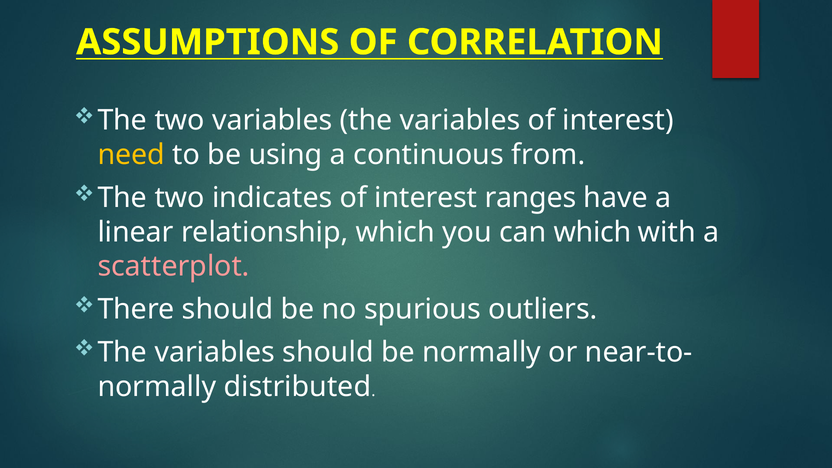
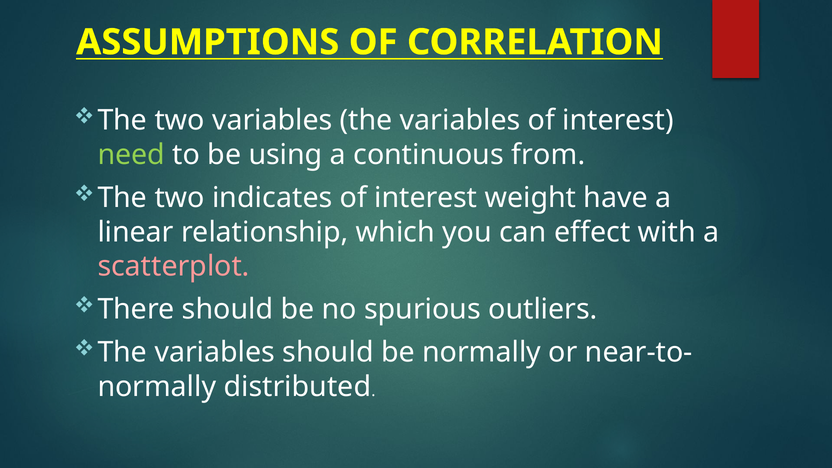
need colour: yellow -> light green (131, 155)
ranges: ranges -> weight (530, 198)
can which: which -> effect (592, 232)
